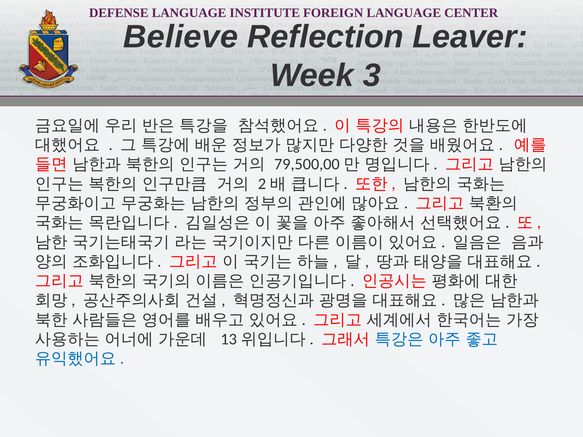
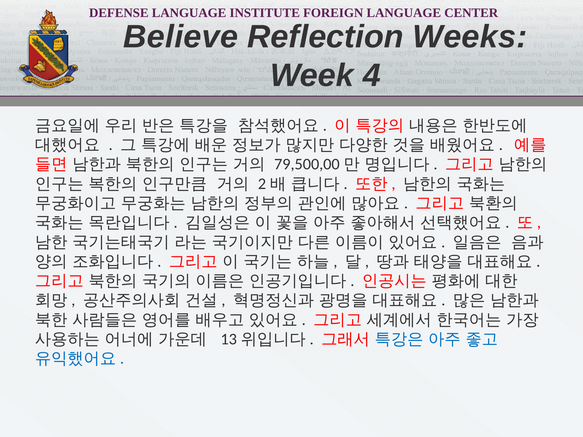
Leaver: Leaver -> Weeks (470, 37)
3: 3 -> 4 (372, 76)
